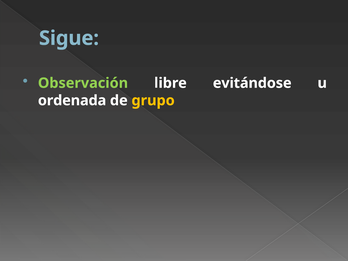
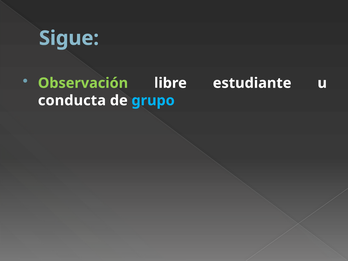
evitándose: evitándose -> estudiante (252, 83)
ordenada: ordenada -> conducta (72, 100)
grupo colour: yellow -> light blue (153, 100)
